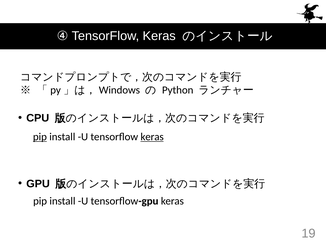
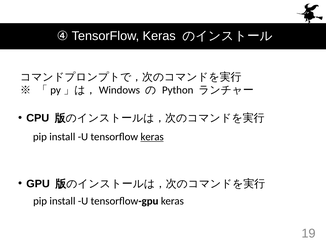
pip underline: present -> none (40, 137)
